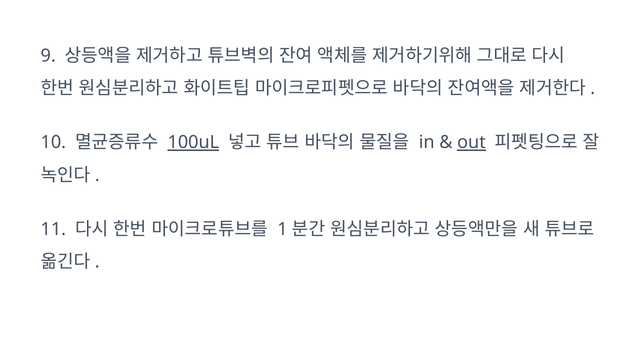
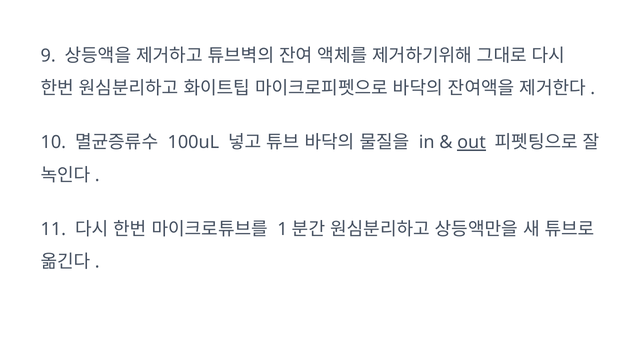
100uL underline: present -> none (193, 142)
